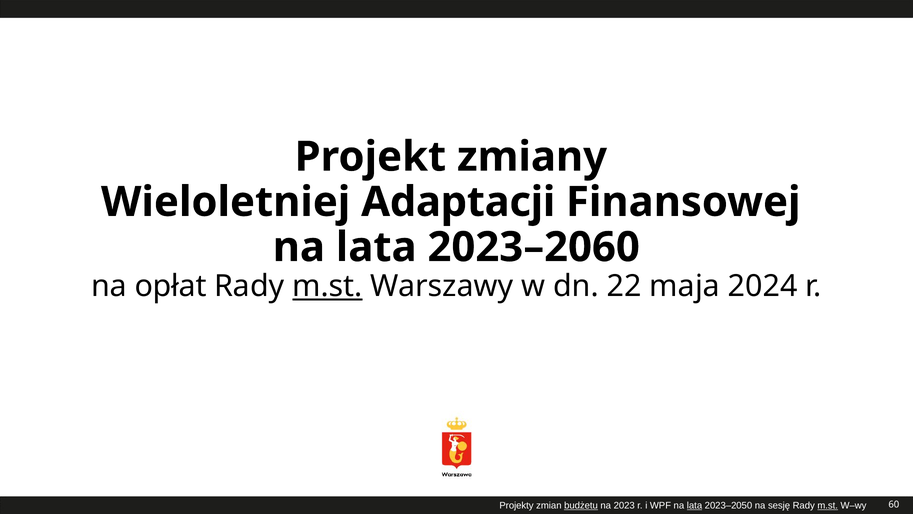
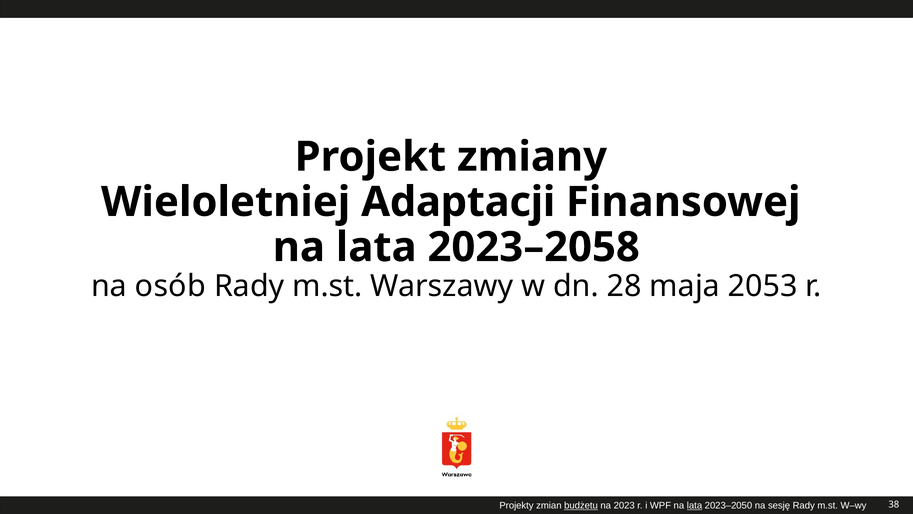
2023–2060: 2023–2060 -> 2023–2058 (534, 247)
opłat: opłat -> osób (170, 286)
m.st underline: present -> none (327, 286)
22: 22 -> 28 (624, 286)
2024: 2024 -> 2053 (763, 286)
m.st underline: present -> none (828, 505)
60: 60 -> 38 (894, 504)
